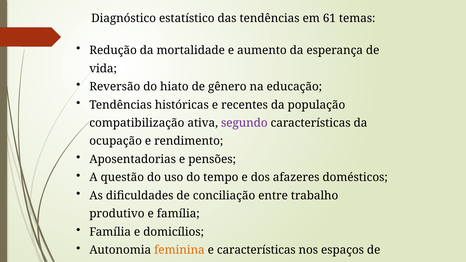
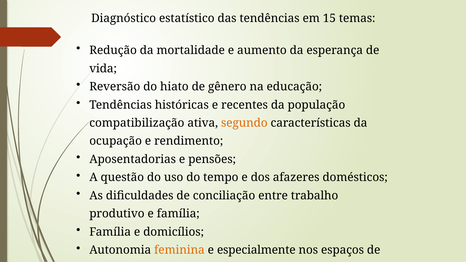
61: 61 -> 15 (329, 18)
segundo colour: purple -> orange (244, 123)
e características: características -> especialmente (256, 250)
